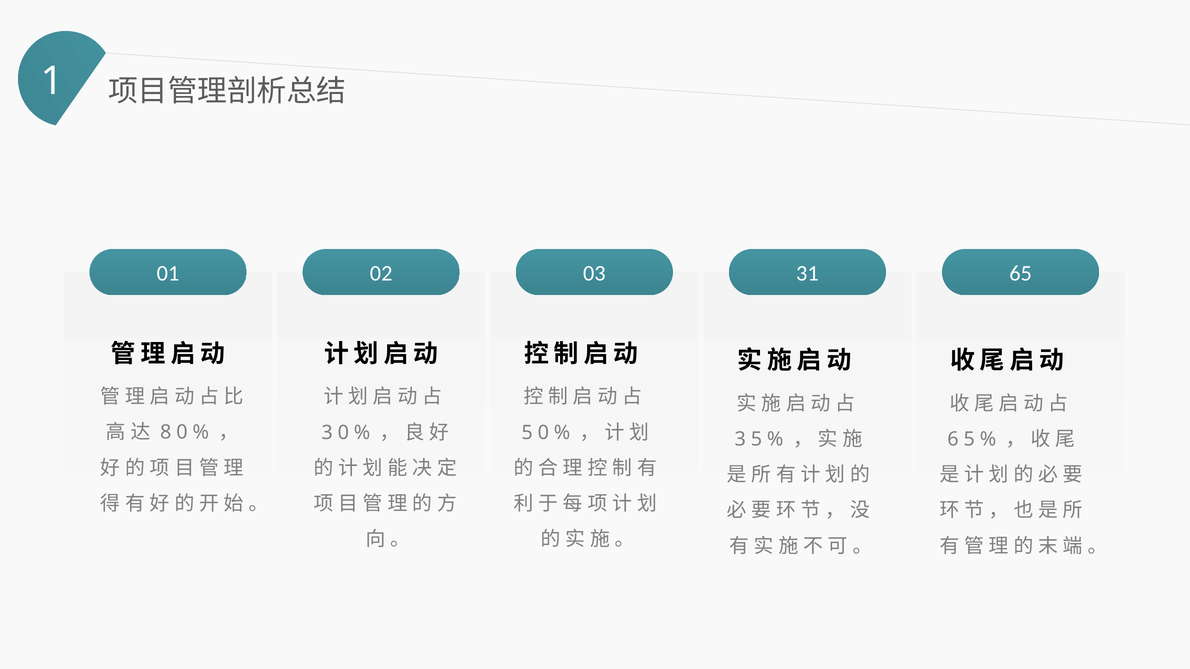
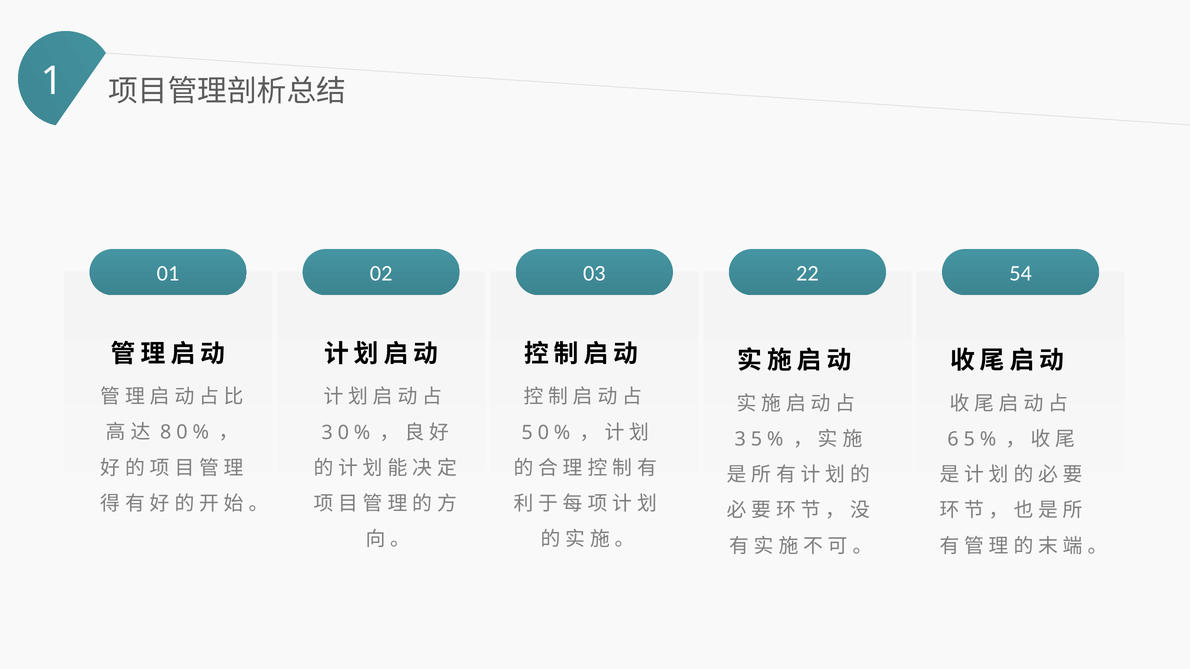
31: 31 -> 22 (807, 274)
65: 65 -> 54 (1021, 274)
